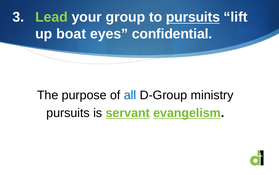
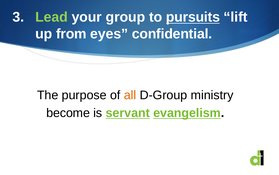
boat: boat -> from (71, 34)
all colour: blue -> orange (130, 95)
pursuits: pursuits -> become (68, 113)
